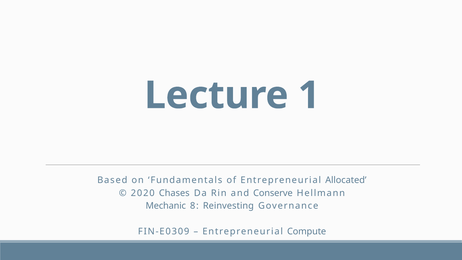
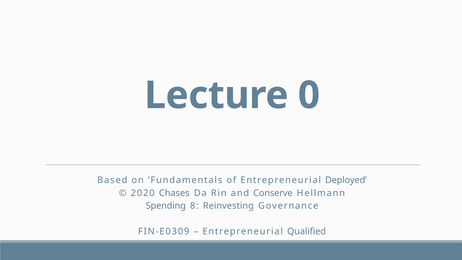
1: 1 -> 0 (309, 95)
Allocated: Allocated -> Deployed (346, 180)
Mechanic: Mechanic -> Spending (166, 206)
Compute: Compute -> Qualified (307, 231)
